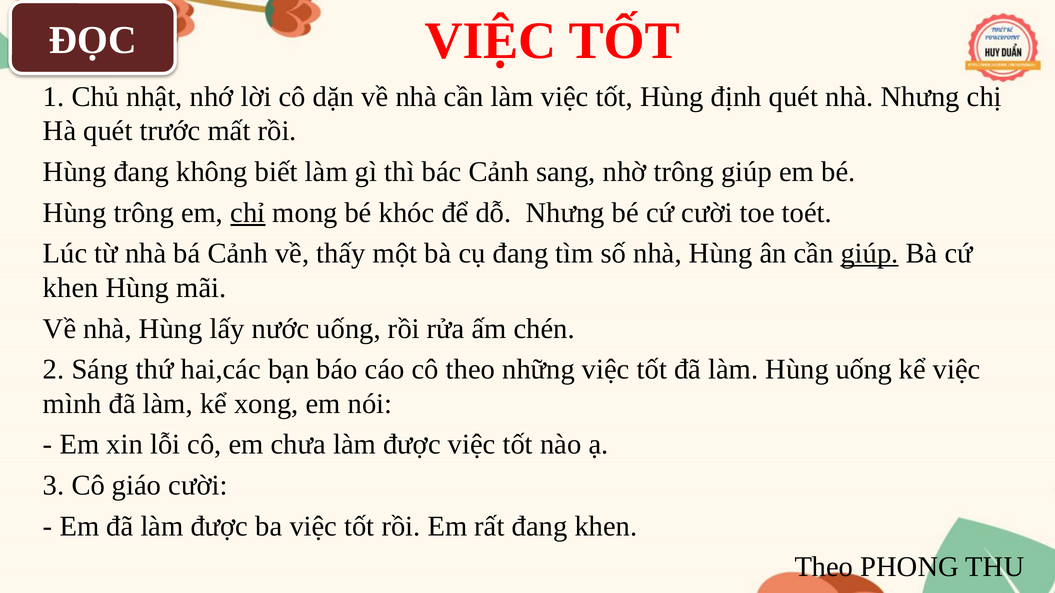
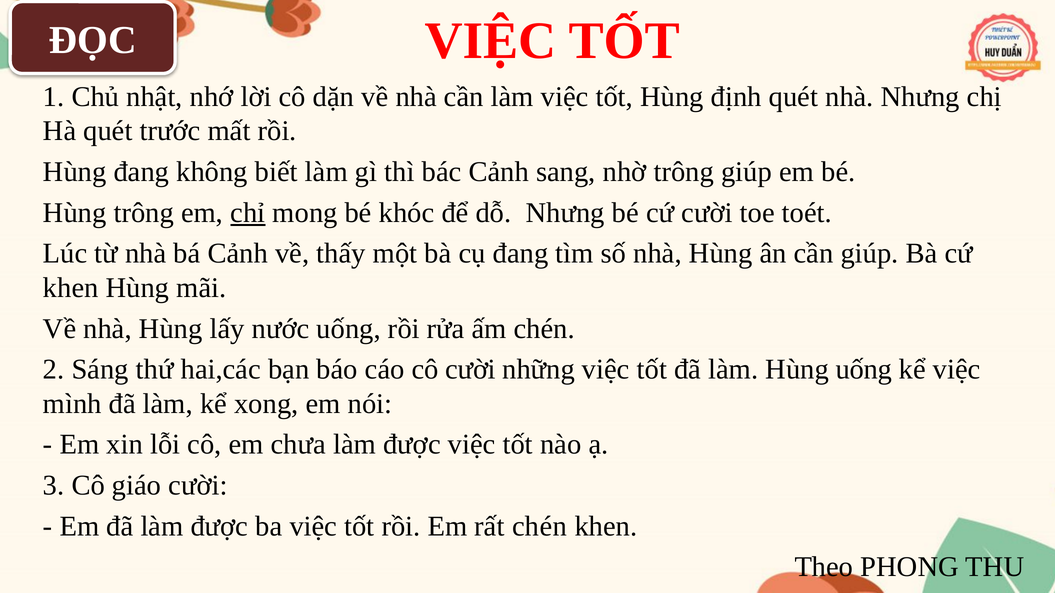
giúp underline: present -> none (870, 254)
cô theo: theo -> cười (471, 370)
rất đang: đang -> chén (539, 527)
